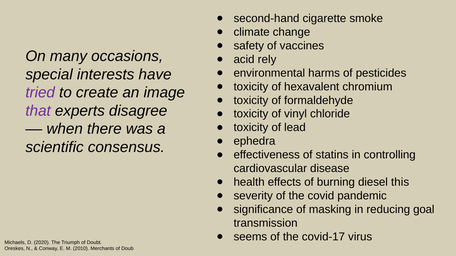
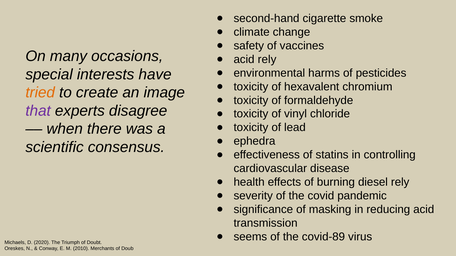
tried colour: purple -> orange (40, 93)
diesel this: this -> rely (400, 183)
reducing goal: goal -> acid (424, 210)
covid-17: covid-17 -> covid-89 (323, 237)
